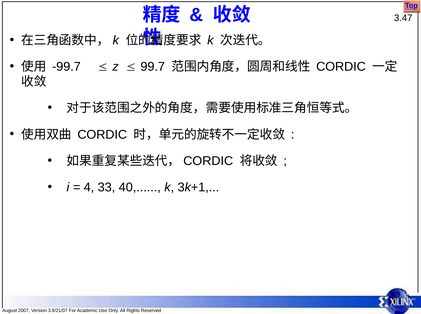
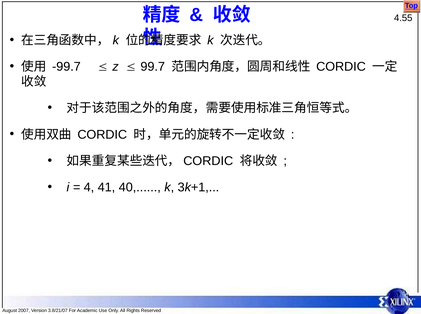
3.47: 3.47 -> 4.55 (403, 18)
33: 33 -> 41 (106, 187)
